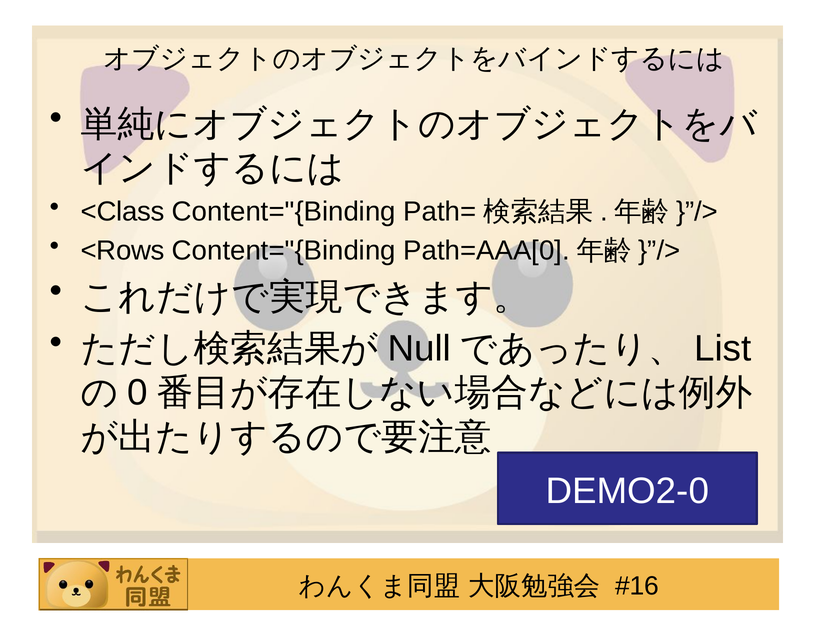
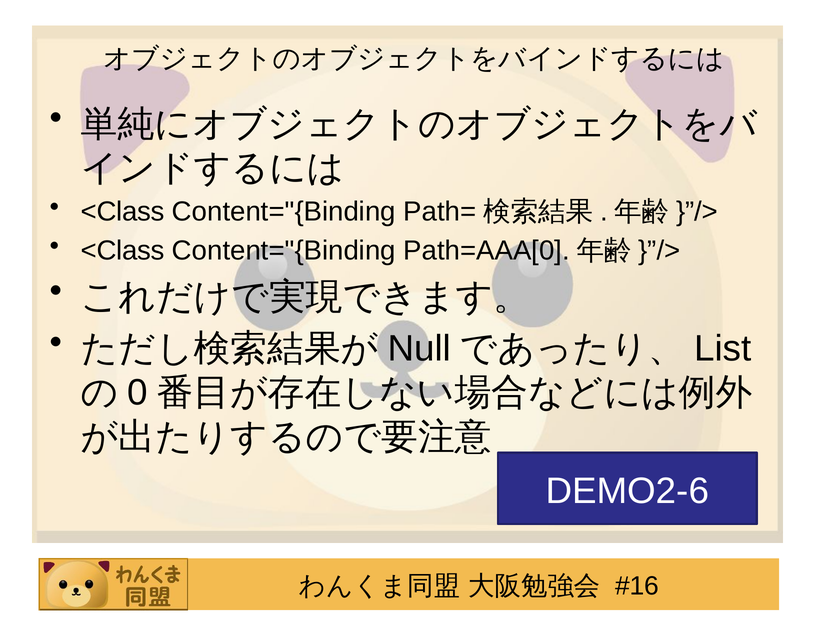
<Rows: <Rows -> <Class (123, 250)
DEMO2-0: DEMO2-0 -> DEMO2-6 (627, 491)
